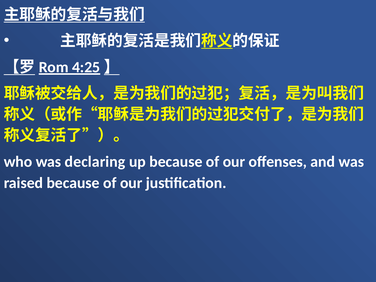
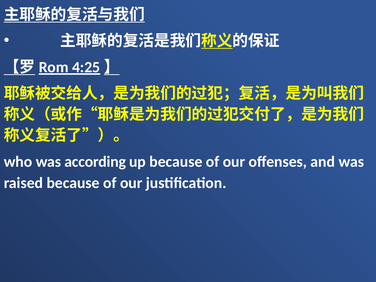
declaring: declaring -> according (95, 162)
